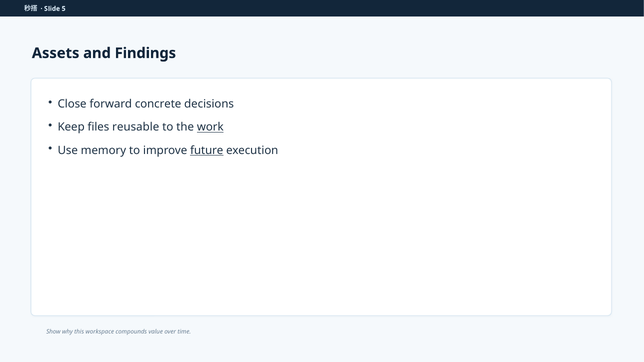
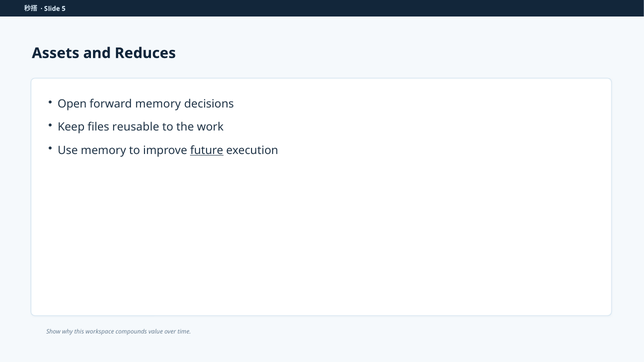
Findings: Findings -> Reduces (145, 53)
Close: Close -> Open (72, 104)
forward concrete: concrete -> memory (158, 104)
work underline: present -> none (210, 127)
